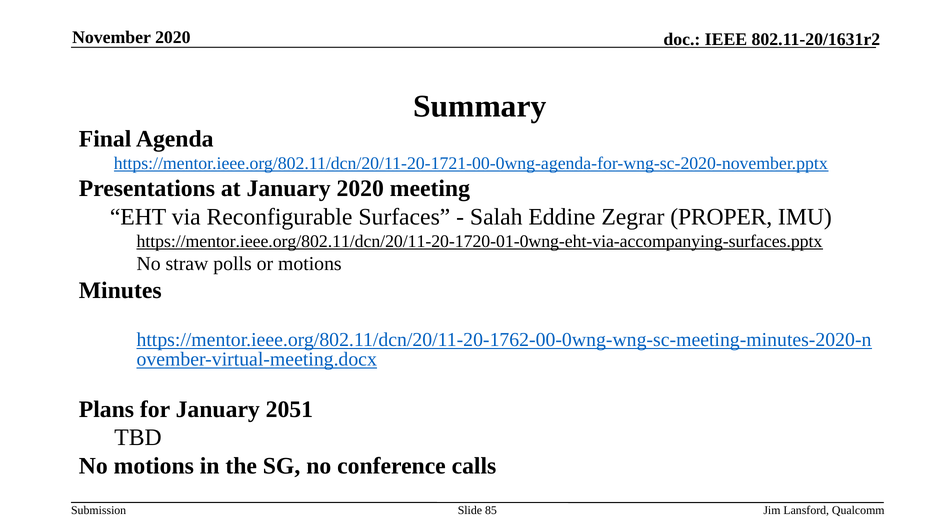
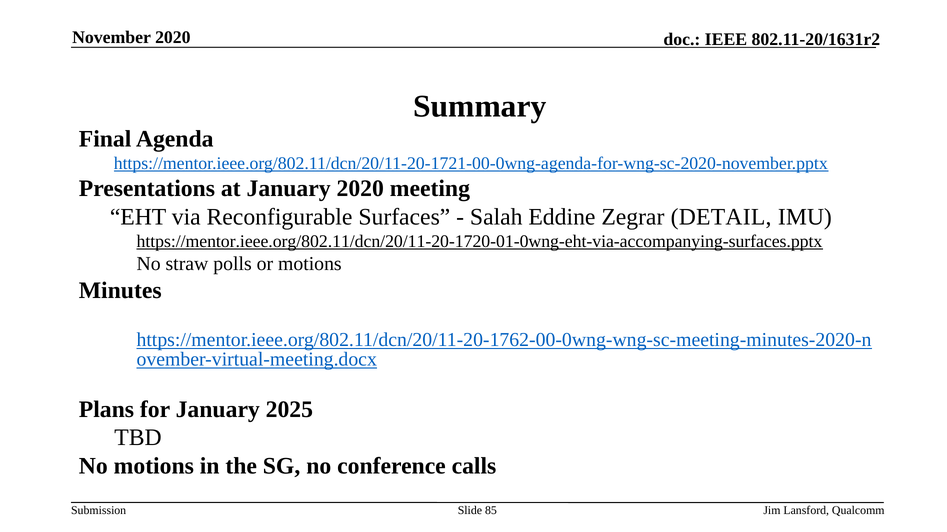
PROPER: PROPER -> DETAIL (721, 217)
2051: 2051 -> 2025 (289, 410)
